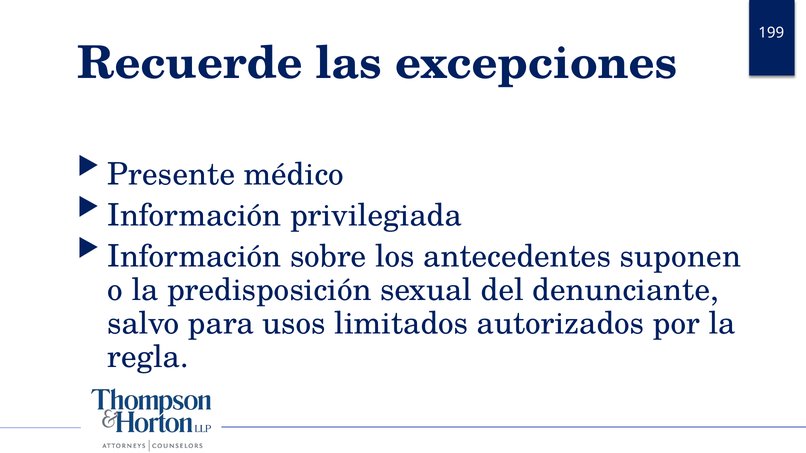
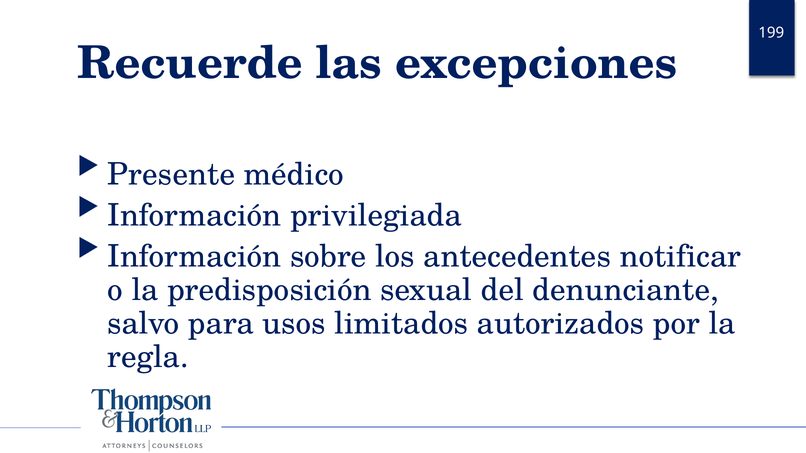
suponen: suponen -> notificar (680, 257)
